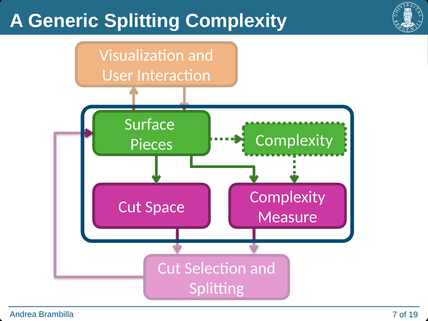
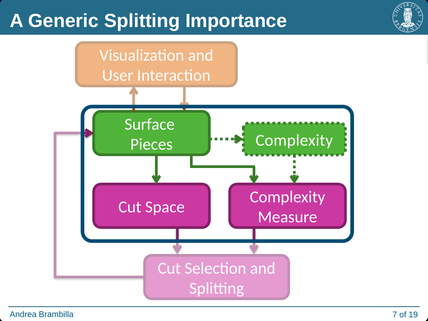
Generic Splitting Complexity: Complexity -> Importance (236, 21)
